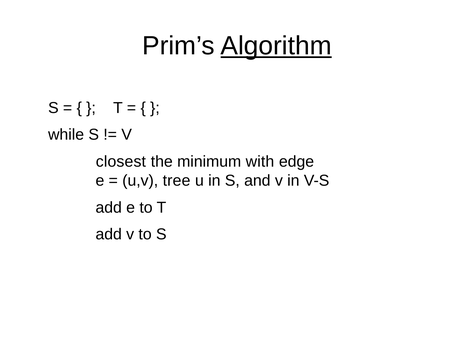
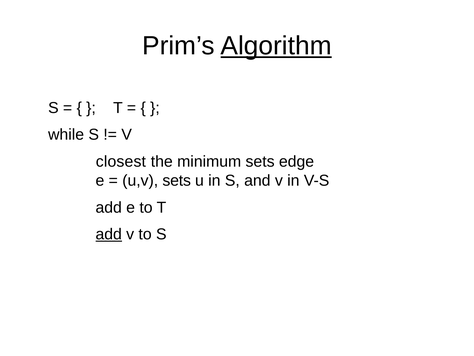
minimum with: with -> sets (260, 161)
u,v tree: tree -> sets (177, 180)
add underline: none -> present (109, 234)
